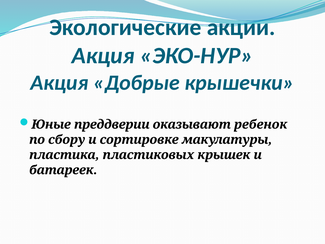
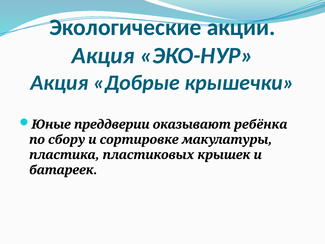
ребенок: ребенок -> ребёнка (261, 124)
